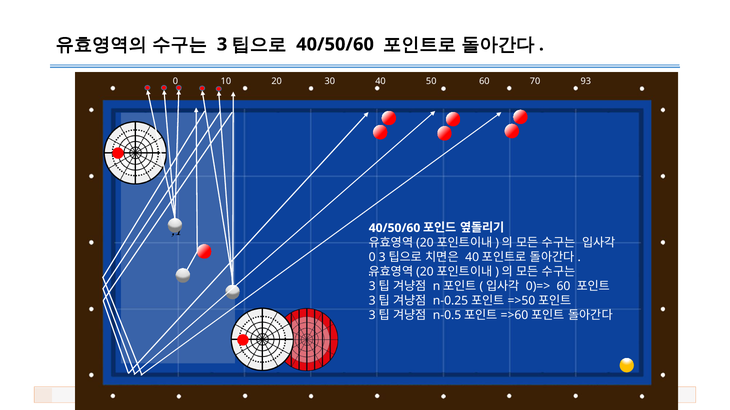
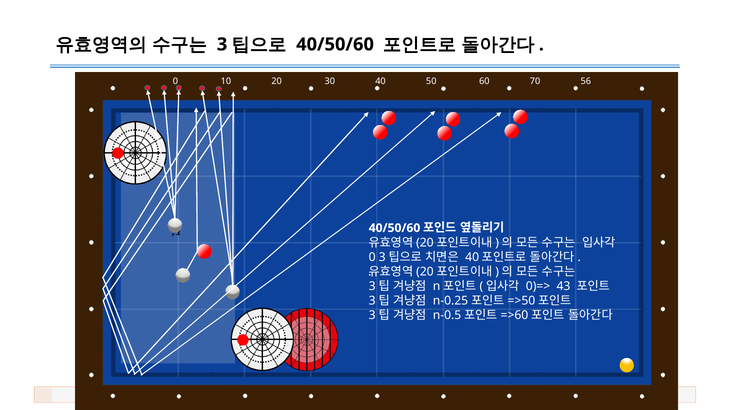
93: 93 -> 56 (586, 81)
0)=> 60: 60 -> 43 (563, 287)
